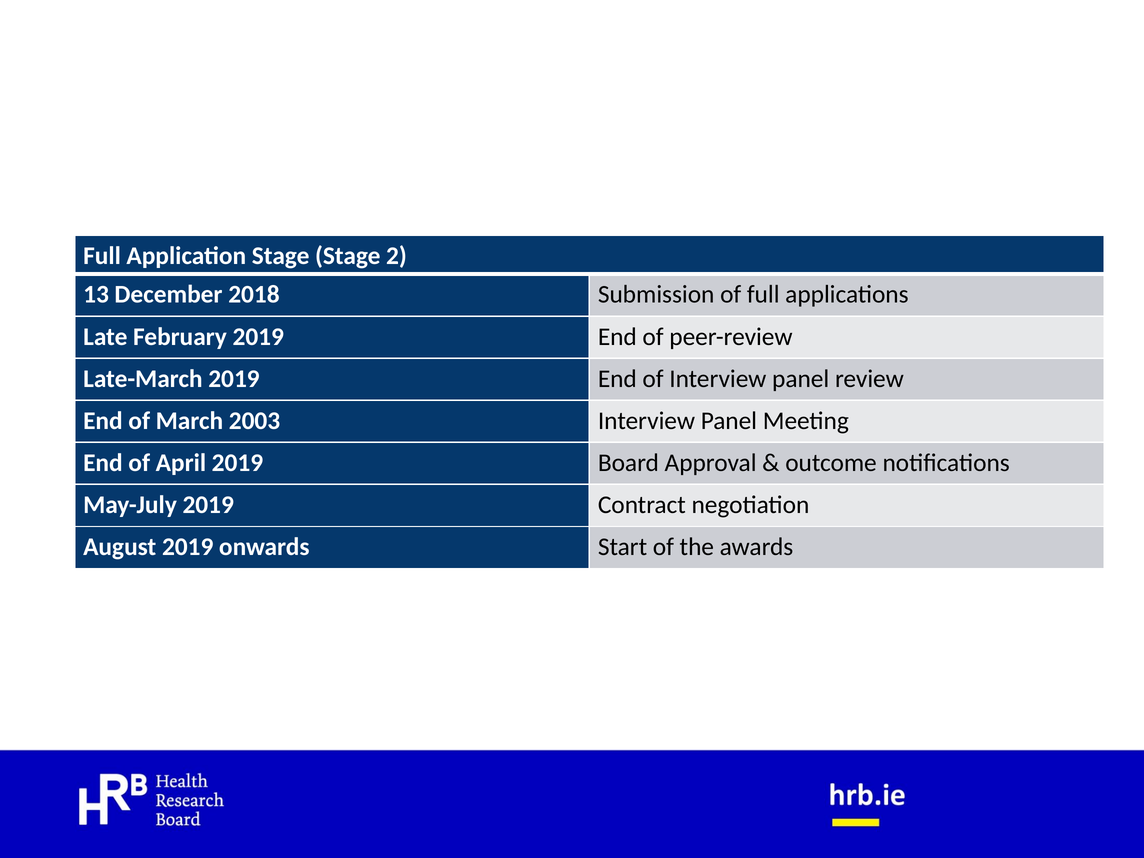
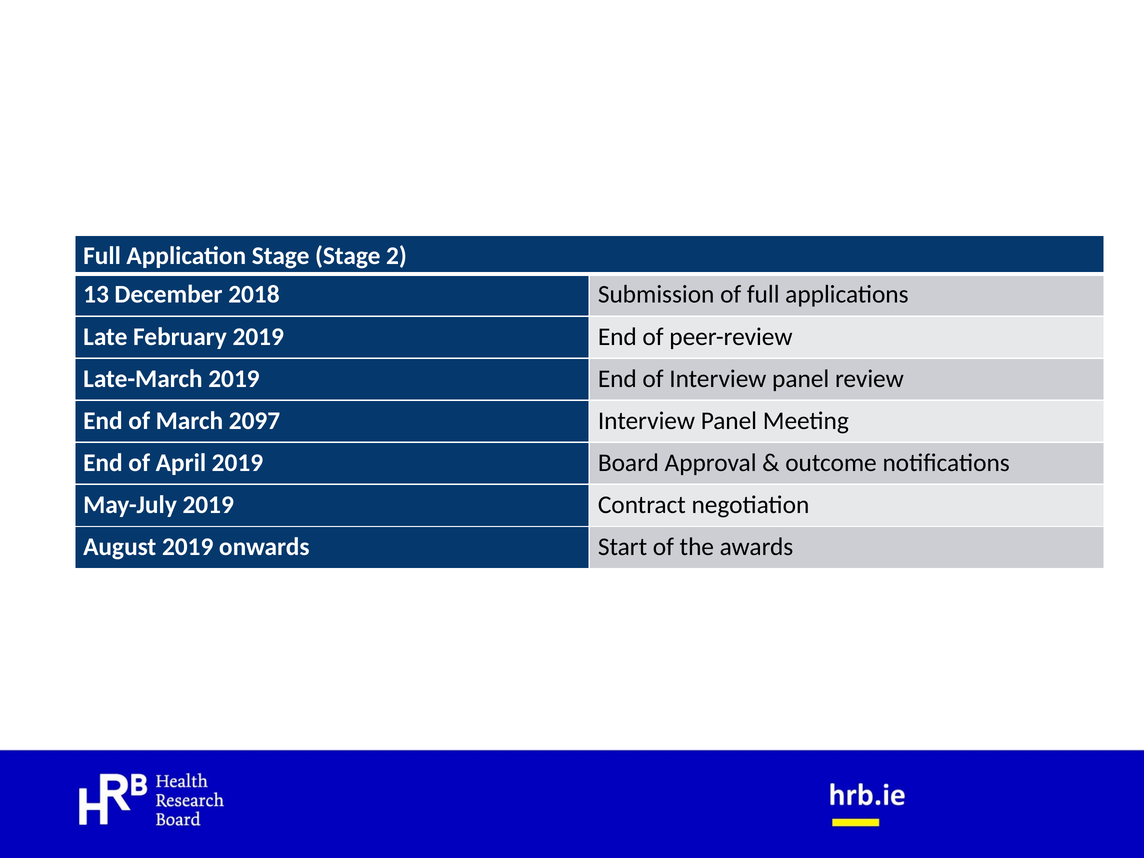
2003: 2003 -> 2097 (254, 421)
